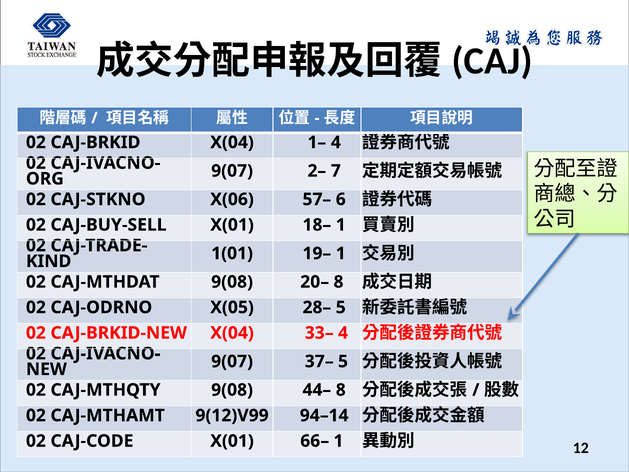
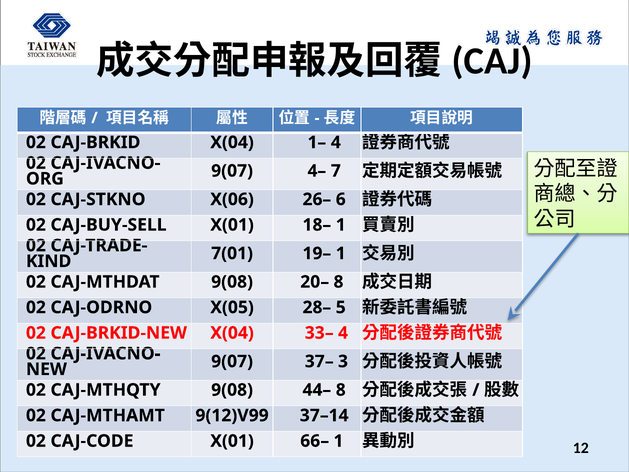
2–: 2– -> 4– (317, 171)
57–: 57– -> 26– (317, 199)
1(01: 1(01 -> 7(01 (232, 253)
37– 5: 5 -> 3 (343, 361)
94–14: 94–14 -> 37–14 (324, 415)
